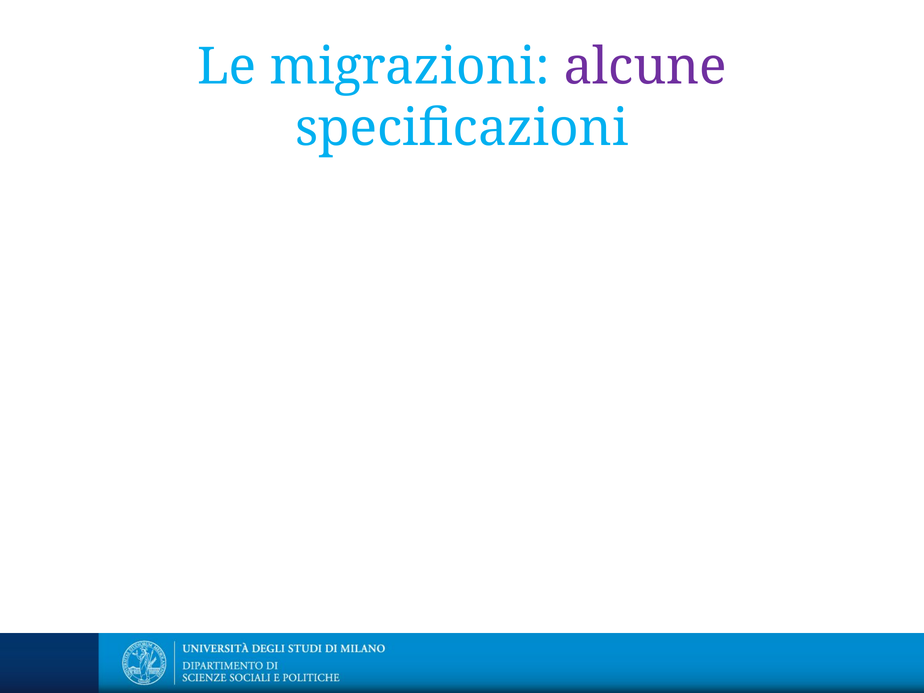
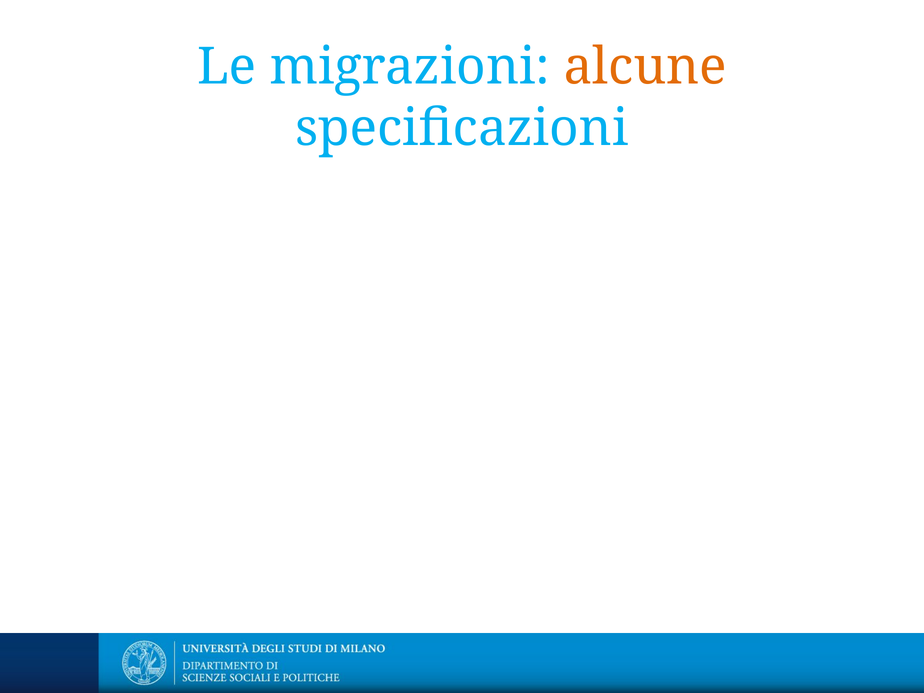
alcune colour: purple -> orange (645, 67)
